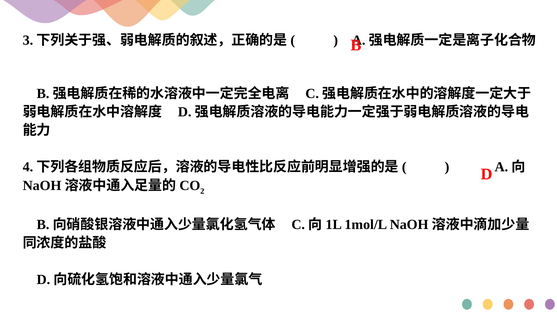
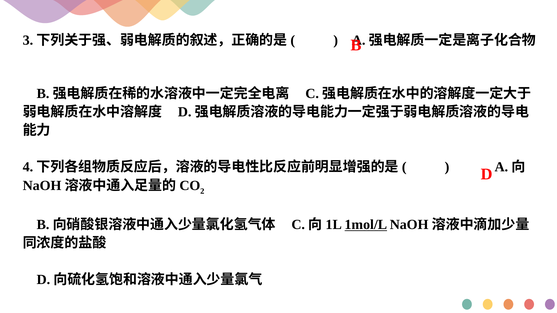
1mol/L underline: none -> present (366, 225)
